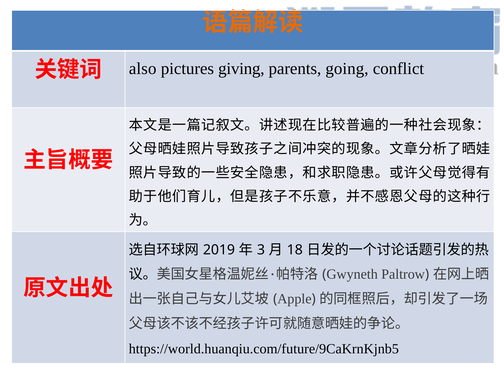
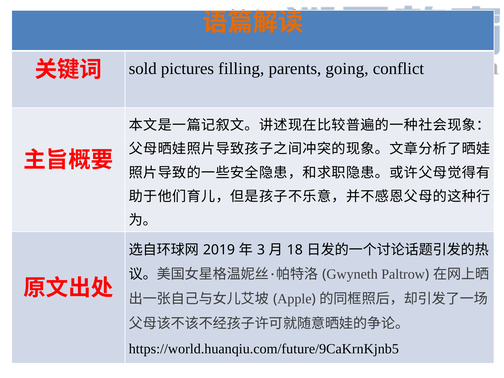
also: also -> sold (143, 69)
giving: giving -> filling (241, 69)
